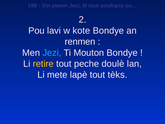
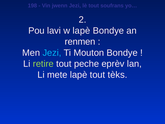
w kote: kote -> lapè (81, 31)
retire colour: yellow -> light green (43, 64)
doulè: doulè -> eprèv (113, 64)
